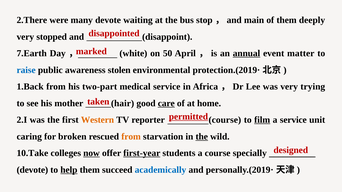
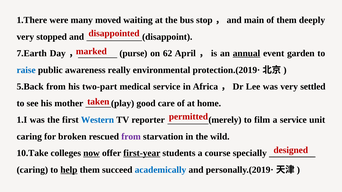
2.There: 2.There -> 1.There (32, 20)
many devote: devote -> moved (108, 20)
white: white -> purse (133, 53)
50: 50 -> 62 (168, 53)
matter: matter -> garden (301, 53)
stolen: stolen -> really (119, 70)
1.Back: 1.Back -> 5.Back (30, 87)
trying: trying -> settled (313, 87)
hair: hair -> play (123, 103)
care underline: present -> none (166, 103)
permitted underline: present -> none (188, 117)
2.I: 2.I -> 1.I (22, 120)
Western colour: orange -> blue (97, 120)
reporter course: course -> merely (225, 120)
film underline: present -> none (262, 120)
from colour: orange -> purple (131, 137)
the underline: present -> none (202, 137)
devote: devote -> caring (32, 170)
